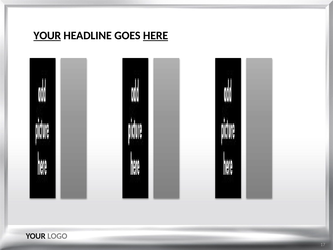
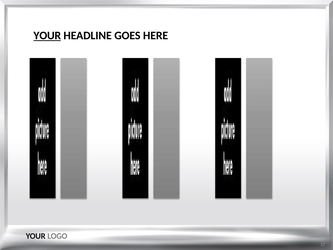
HERE underline: present -> none (156, 36)
